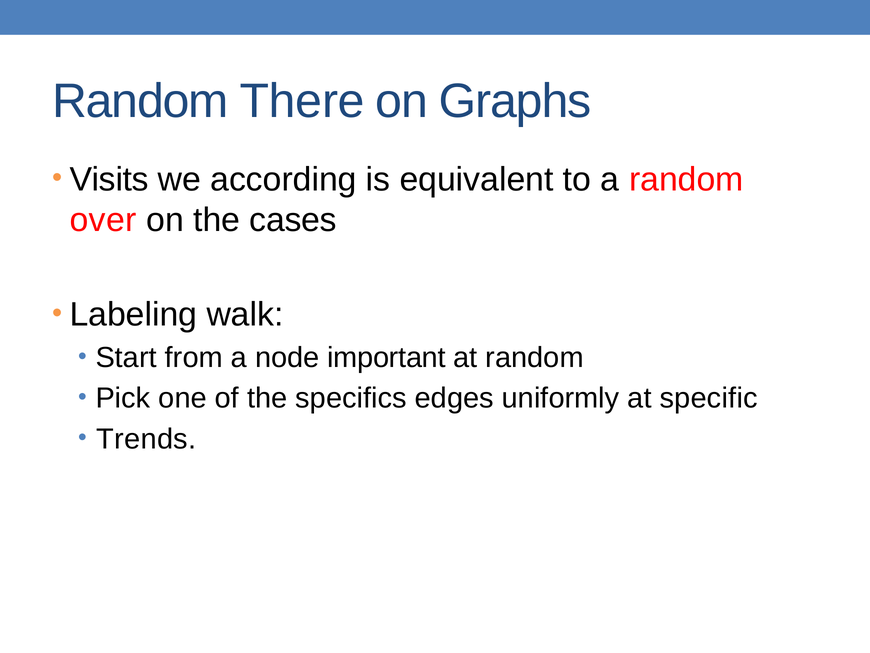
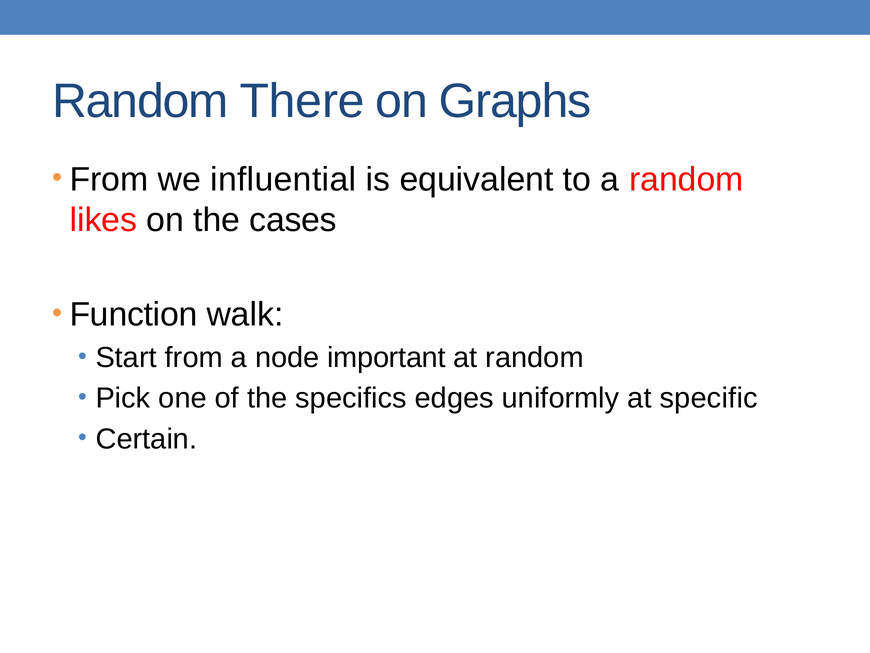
Visits: Visits -> From (109, 179)
according: according -> influential (283, 179)
over: over -> likes (103, 220)
Labeling: Labeling -> Function (134, 314)
Trends: Trends -> Certain (146, 439)
